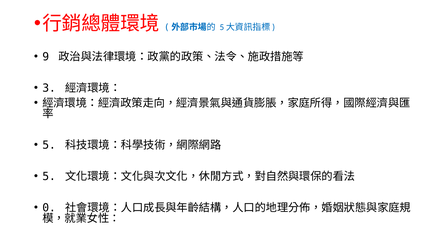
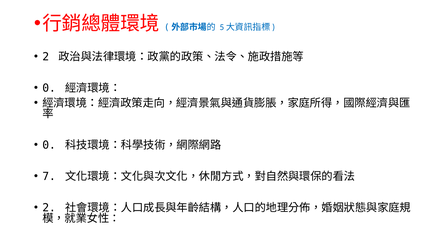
9: 9 -> 2 (46, 57)
3: 3 -> 0 (49, 88)
5: 5 -> 0 (49, 145)
5: 5 -> 7 (49, 176)
0: 0 -> 2 (49, 208)
